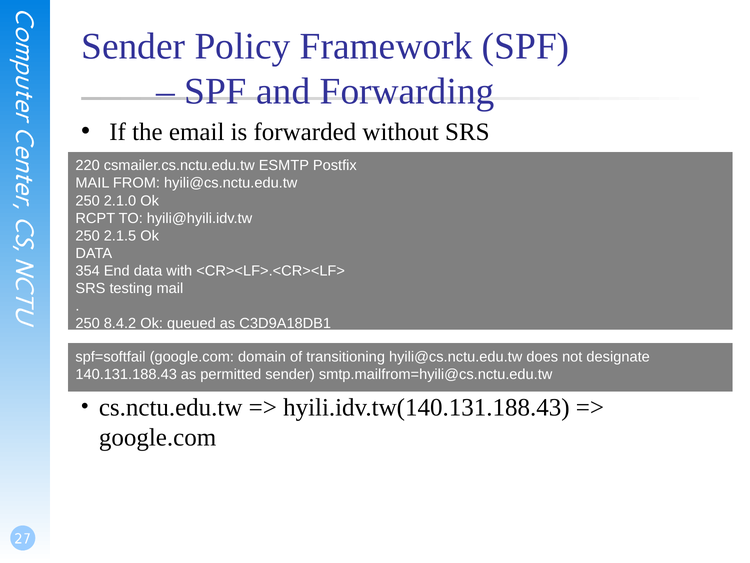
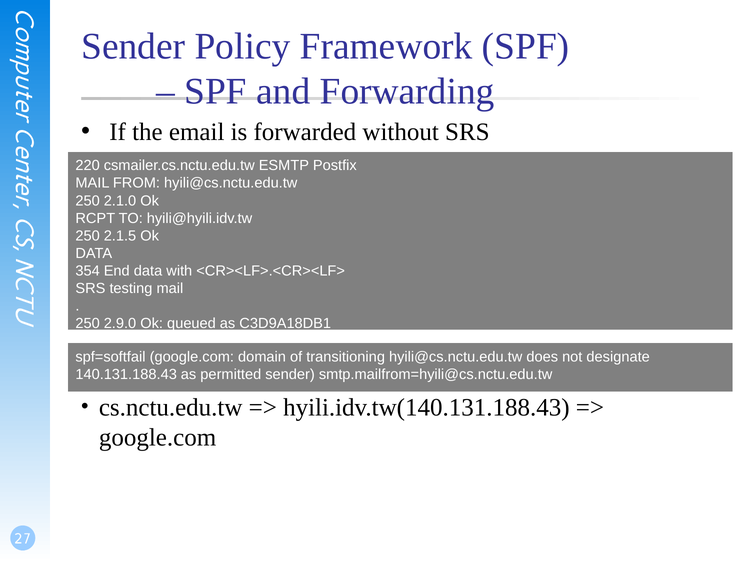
8.4.2: 8.4.2 -> 2.9.0 (120, 323)
